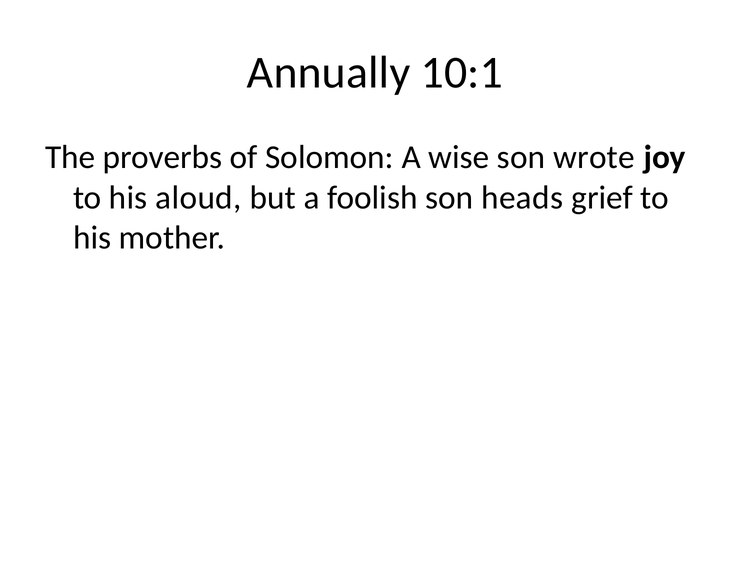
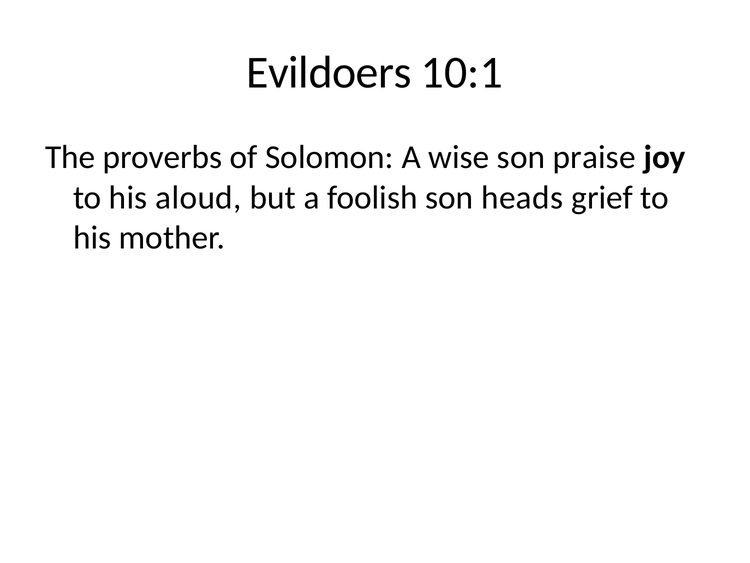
Annually: Annually -> Evildoers (329, 73)
wrote: wrote -> praise (594, 157)
